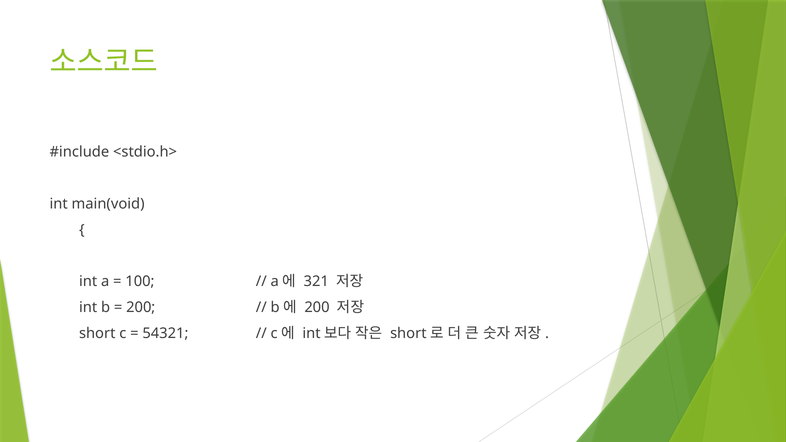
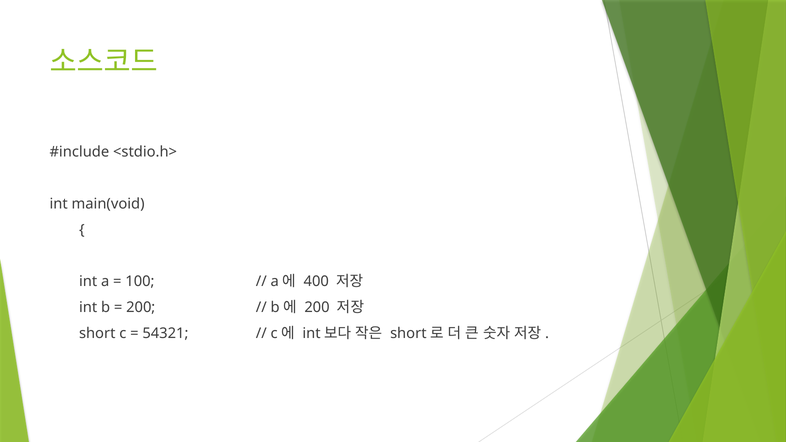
321: 321 -> 400 (316, 282)
